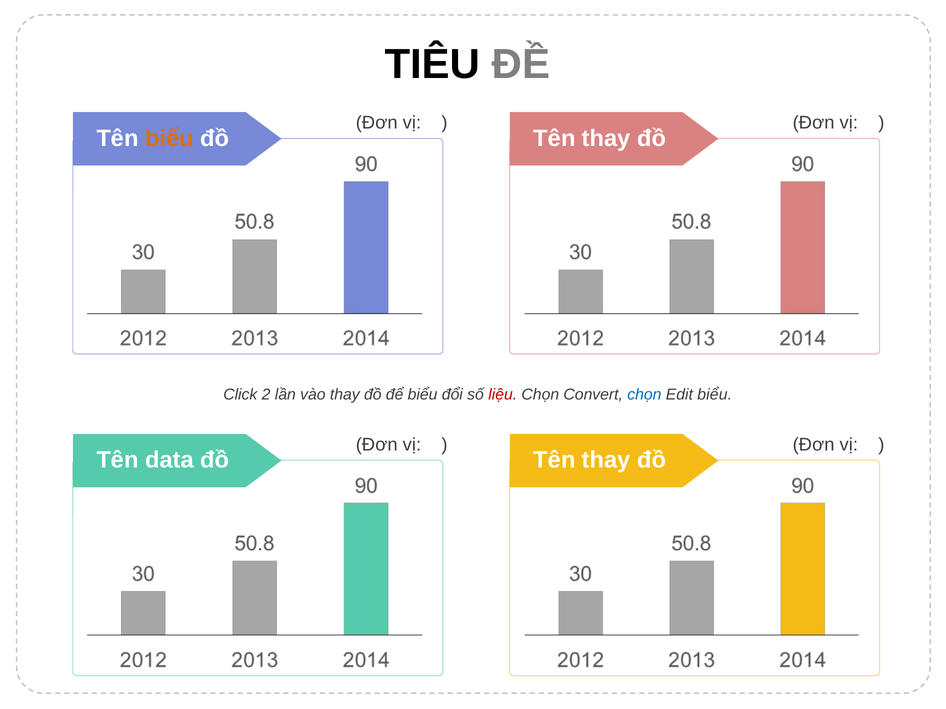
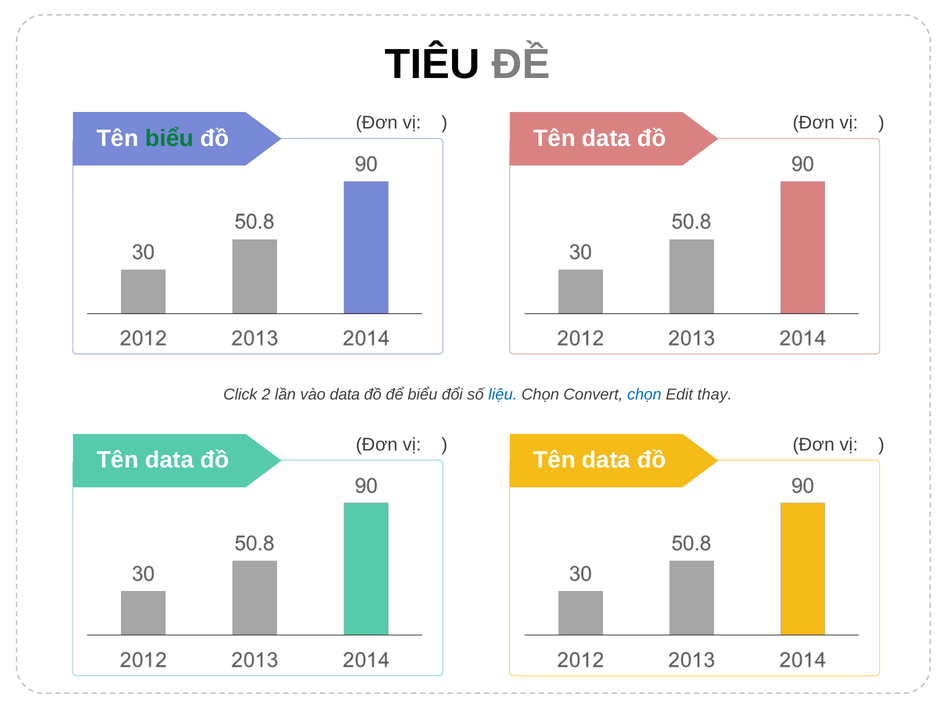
biểu colour: orange -> green (169, 139)
thay: thay -> data (606, 139)
vào thay: thay -> data (345, 395)
liệu colour: red -> blue (503, 395)
Edit biểu: biểu -> thay (715, 395)
thay: thay -> data (606, 461)
